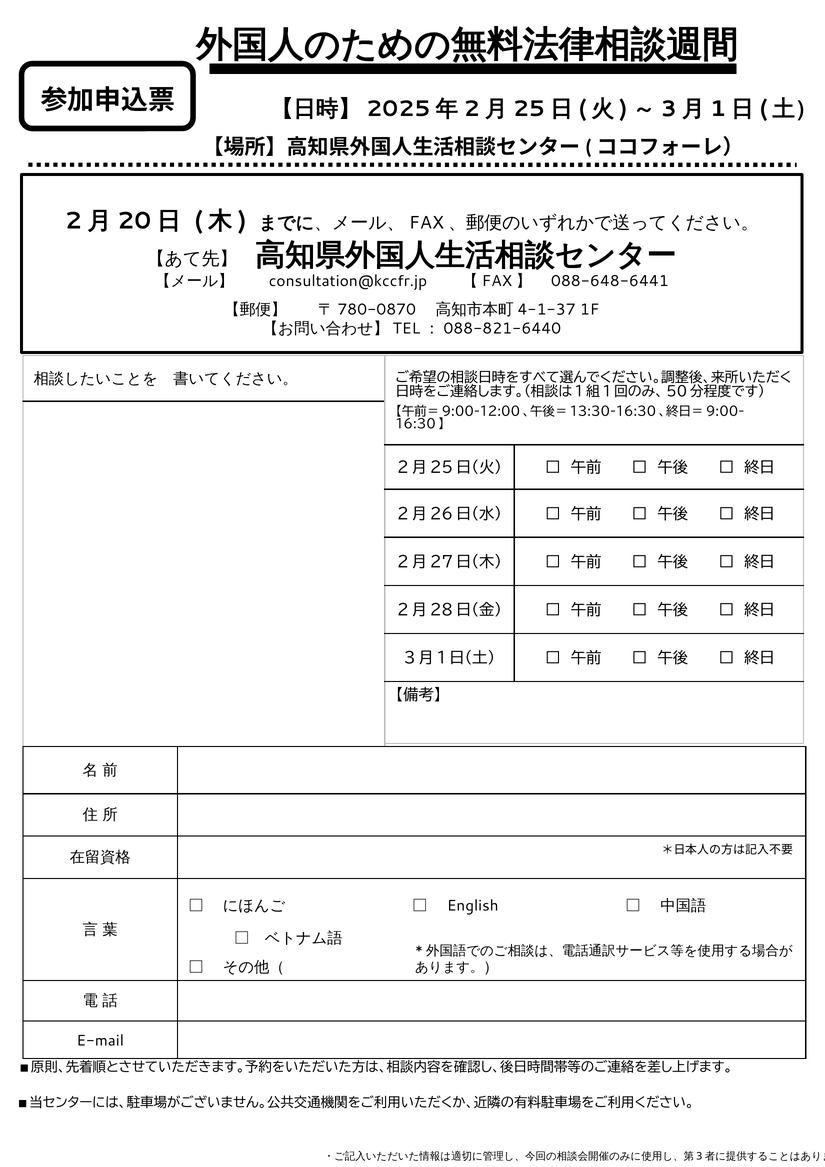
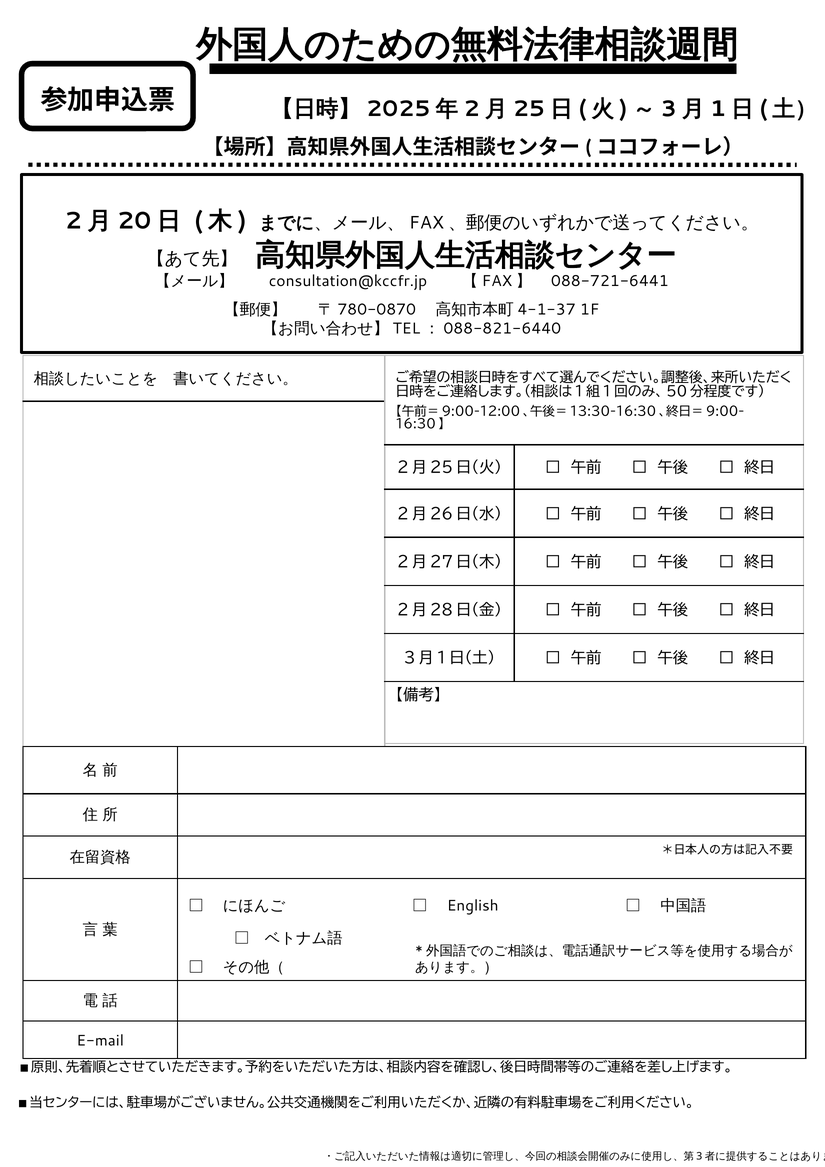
088-648-6441: 088-648-6441 -> 088-721-6441 (610, 281)
